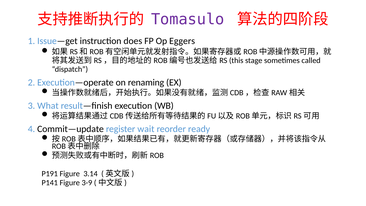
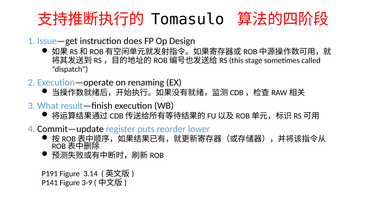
Tomasulo colour: purple -> black (188, 19)
Eggers: Eggers -> Design (182, 41)
wait: wait -> puts (146, 129)
ready: ready -> lower (199, 129)
